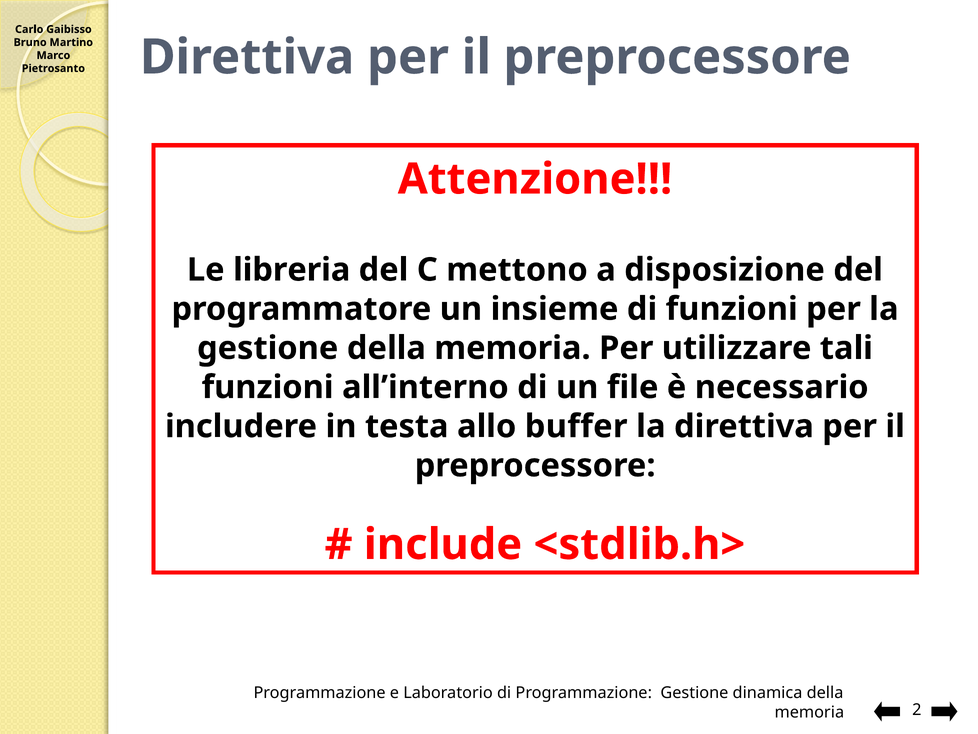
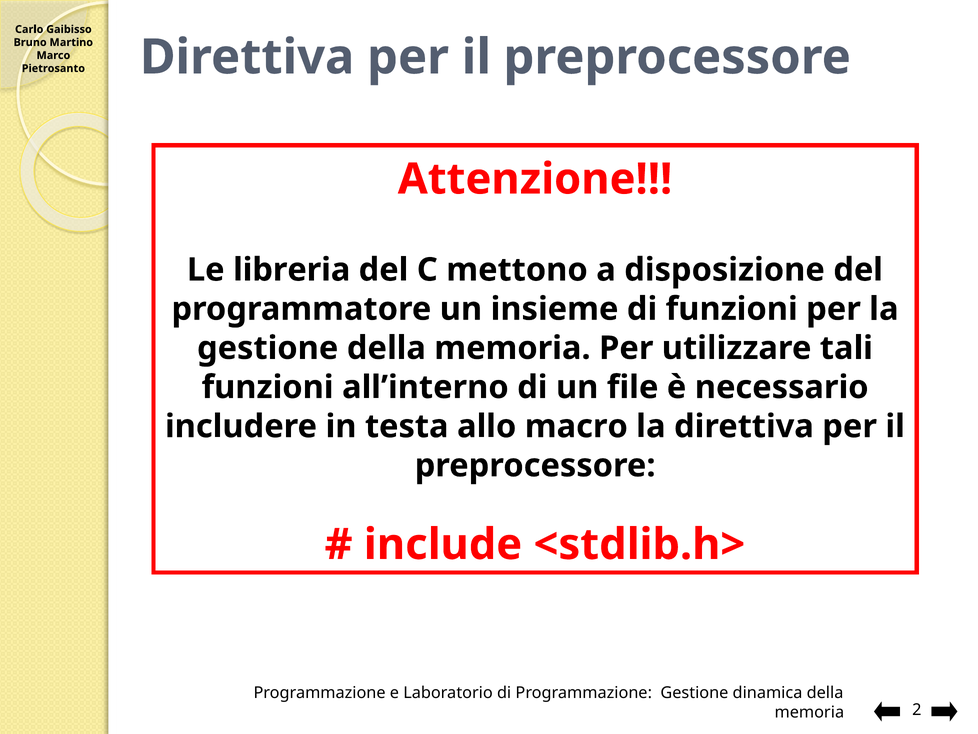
buffer: buffer -> macro (576, 426)
